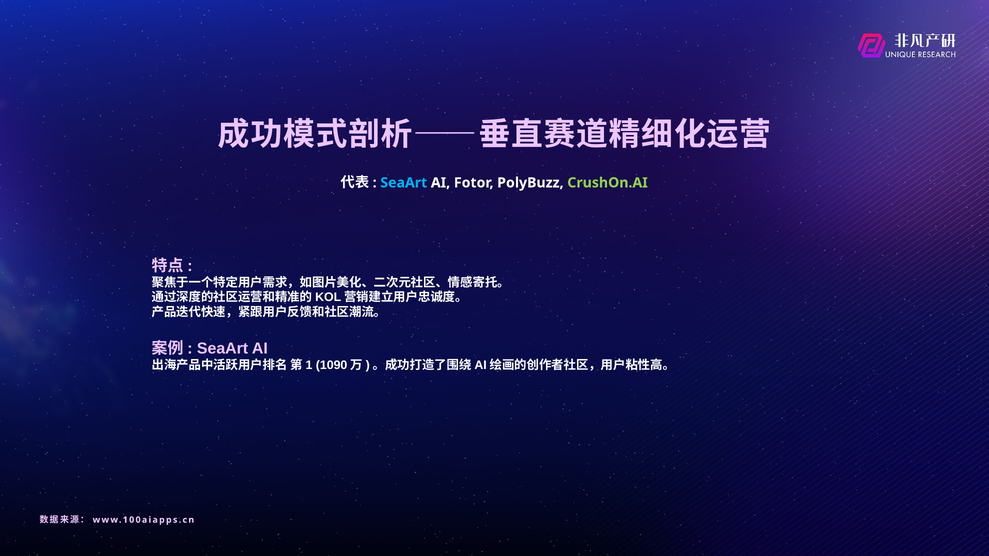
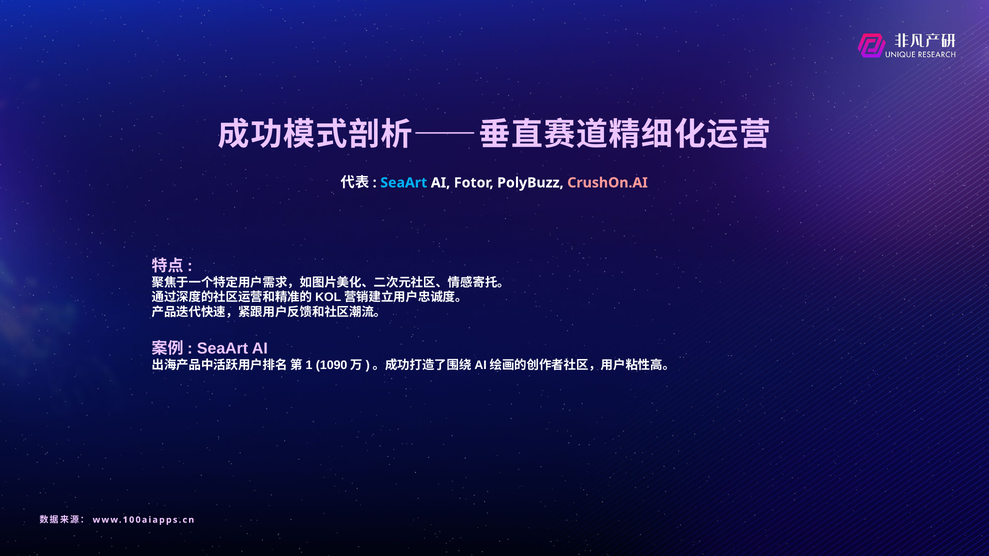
CrushOn.AI colour: light green -> pink (608, 183)
